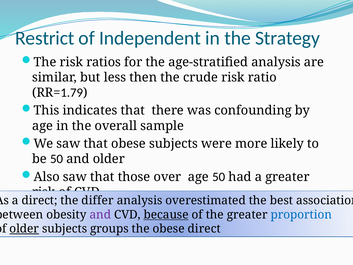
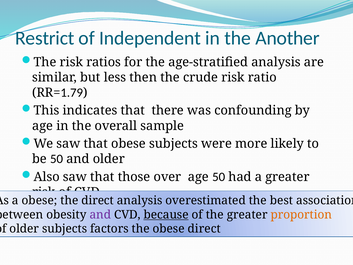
Strategy: Strategy -> Another (287, 38)
a direct: direct -> obese (39, 200)
the differ: differ -> direct (98, 200)
proportion colour: blue -> orange (301, 214)
older underline: present -> none (24, 229)
groups: groups -> factors (109, 229)
